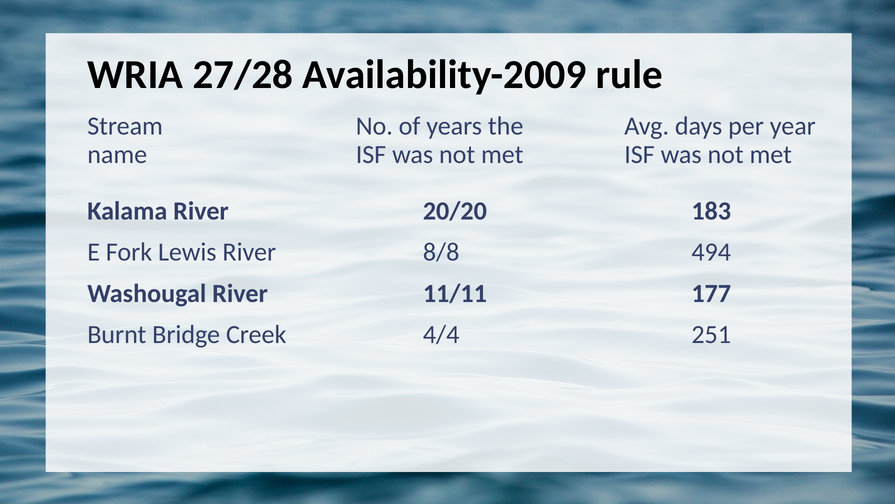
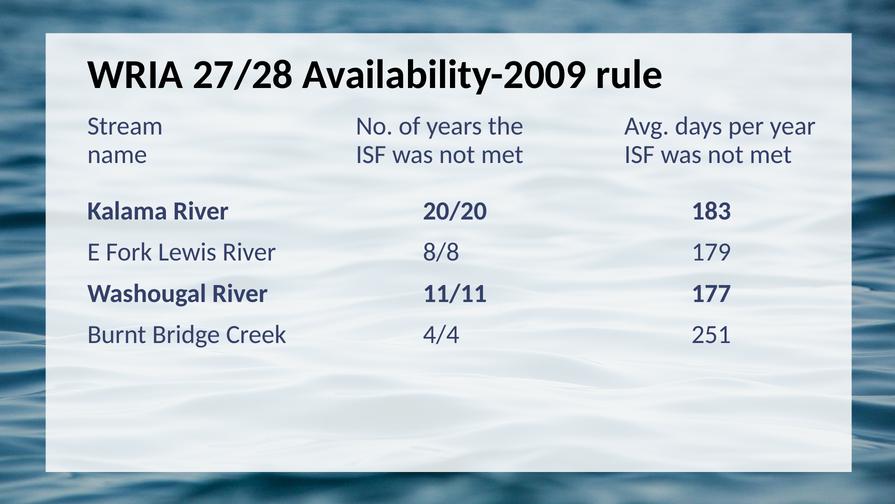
494: 494 -> 179 (711, 252)
